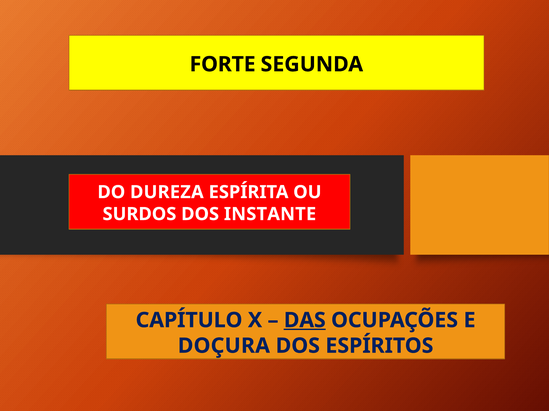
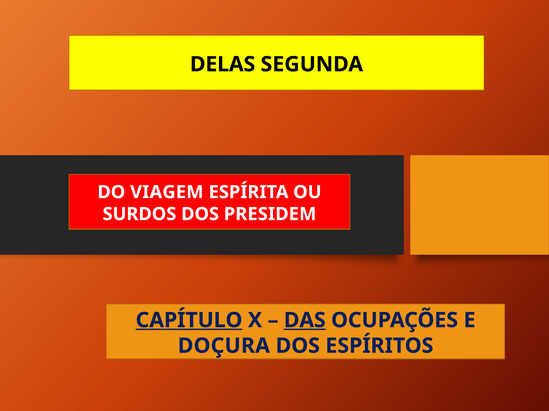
FORTE: FORTE -> DELAS (223, 64)
DUREZA: DUREZA -> VIAGEM (167, 192)
INSTANTE: INSTANTE -> PRESIDEM (270, 214)
CAPÍTULO underline: none -> present (189, 321)
